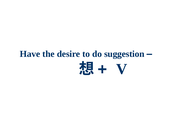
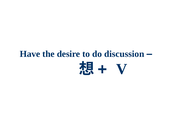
suggestion: suggestion -> discussion (124, 54)
